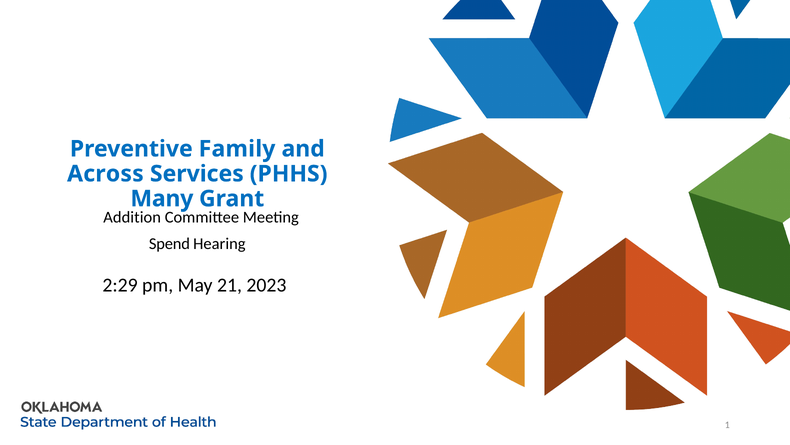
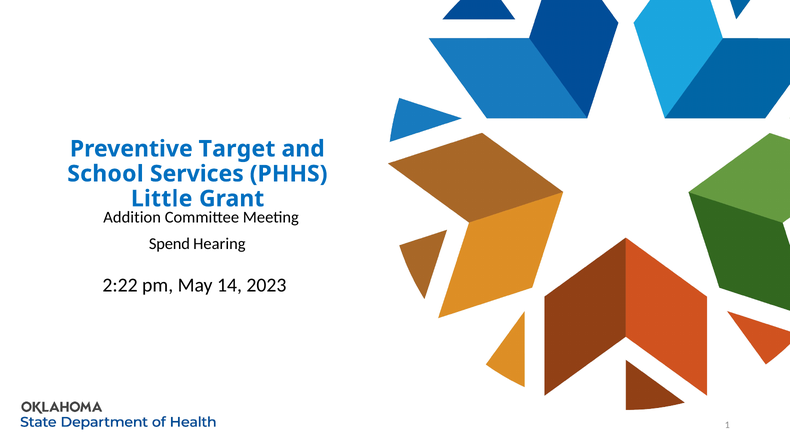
Family: Family -> Target (237, 149)
Across: Across -> School (105, 174)
Many: Many -> Little (162, 198)
2:29: 2:29 -> 2:22 (120, 285)
21: 21 -> 14 (229, 285)
